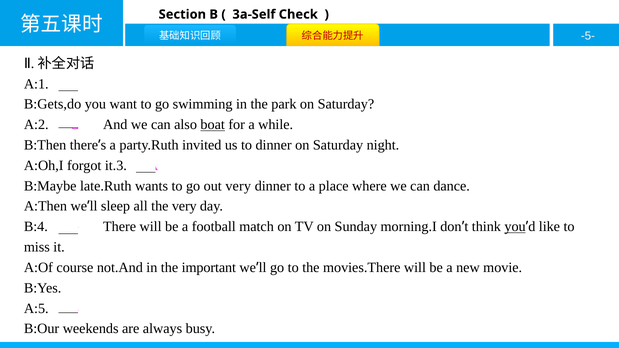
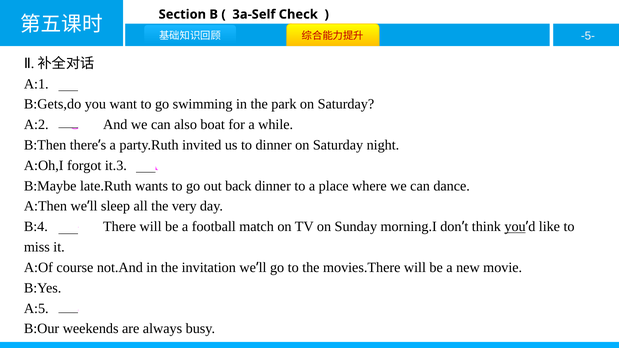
boat underline: present -> none (213, 125)
out very: very -> back (238, 186)
important: important -> invitation (209, 268)
